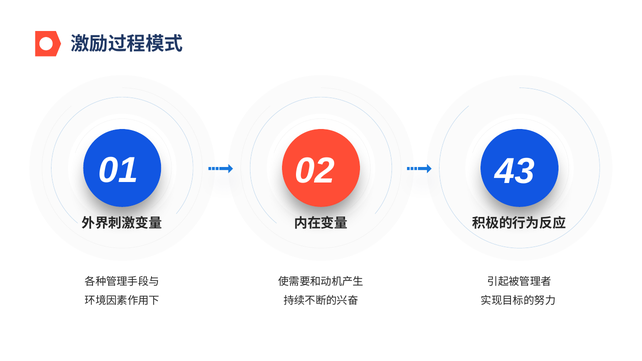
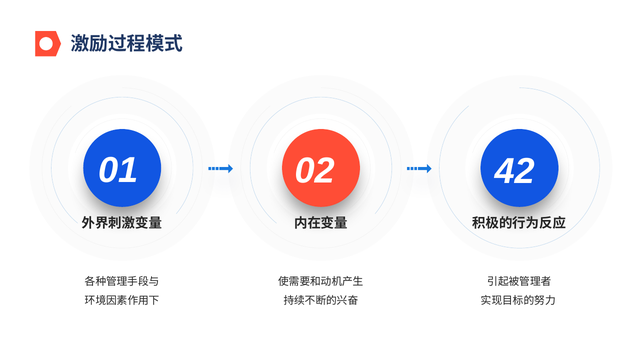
43: 43 -> 42 (515, 172)
